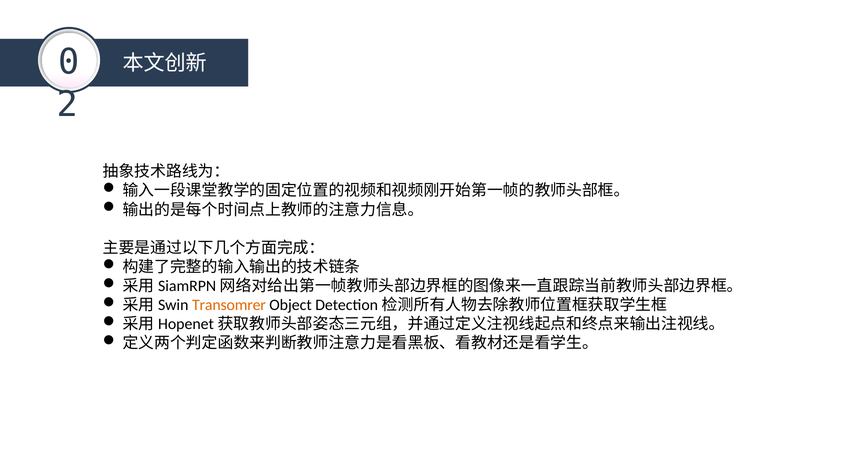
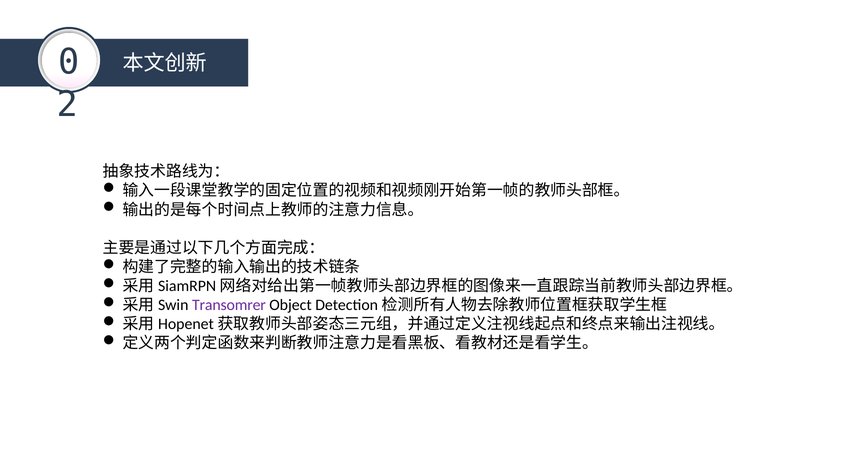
Transomrer colour: orange -> purple (229, 305)
